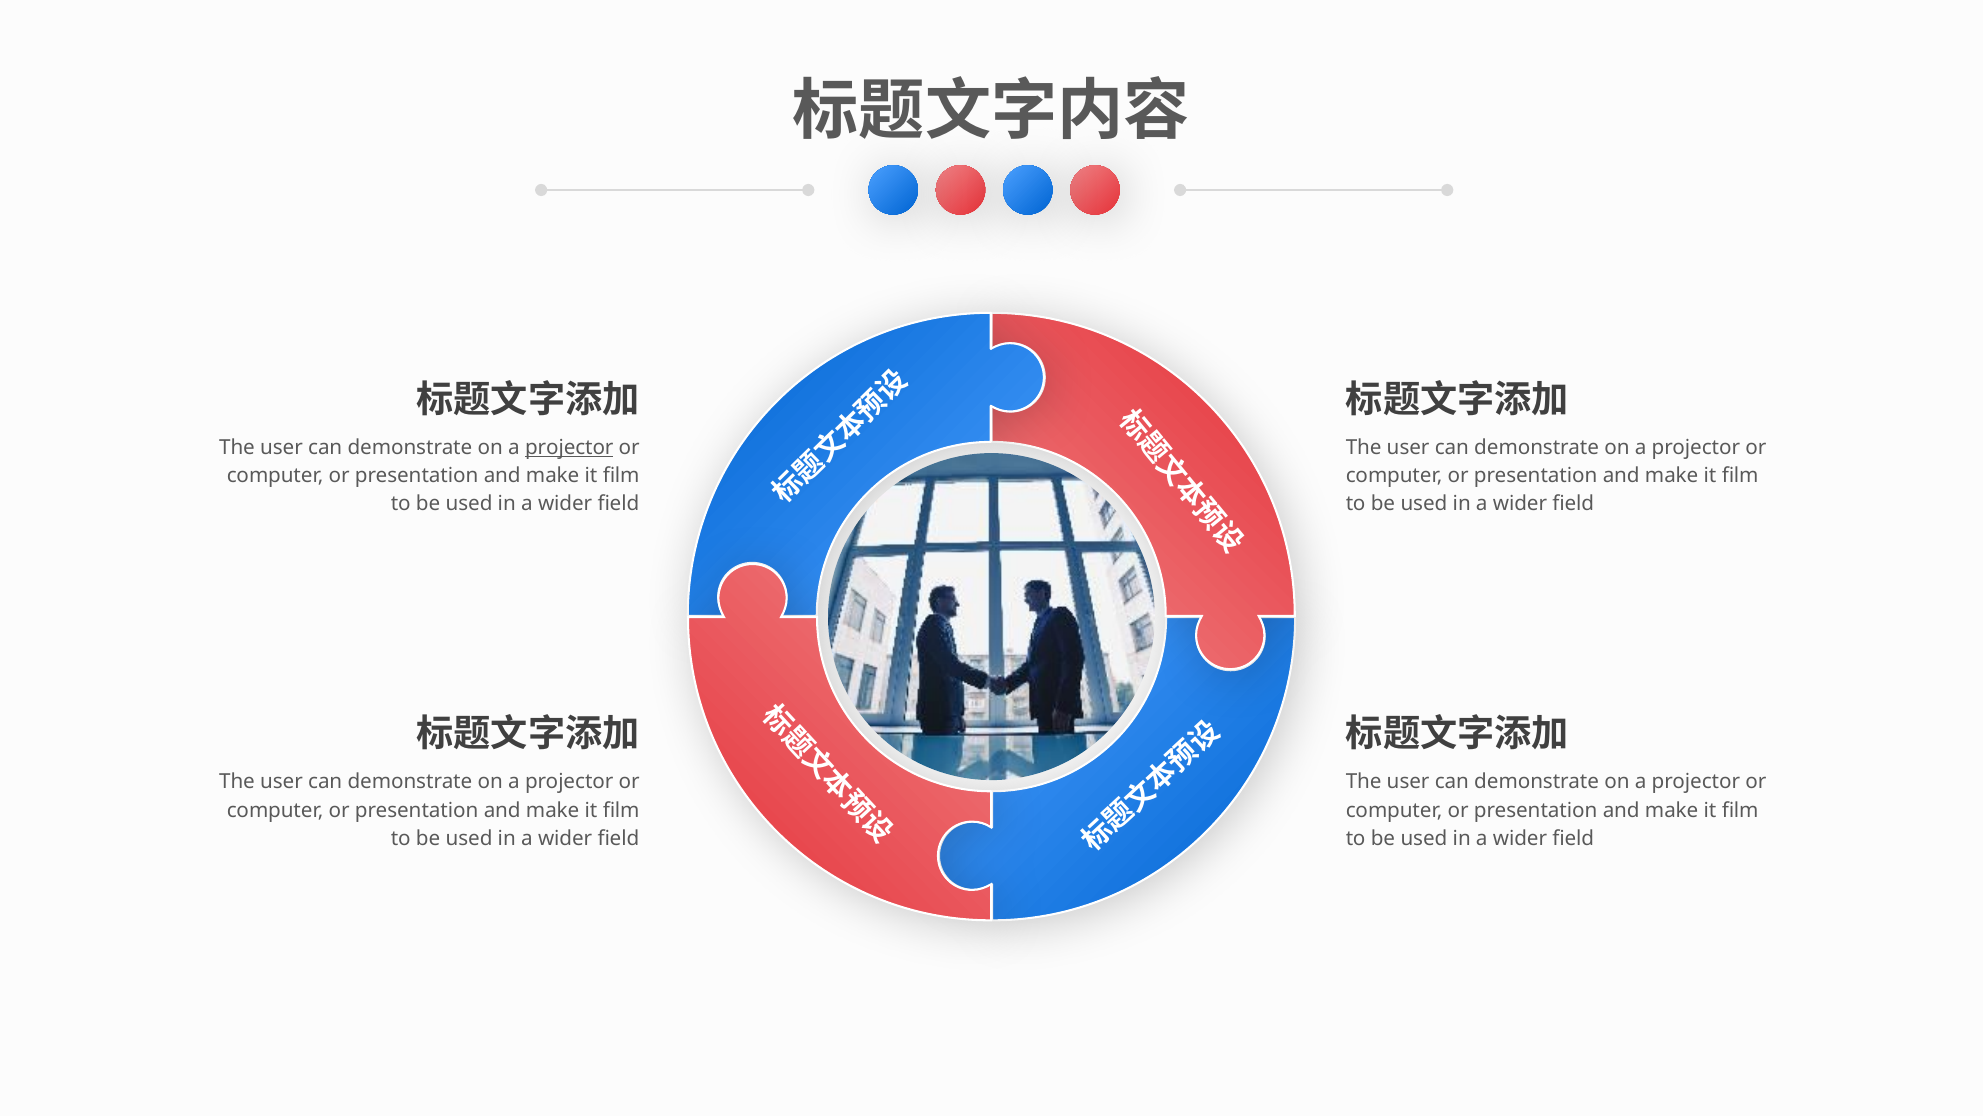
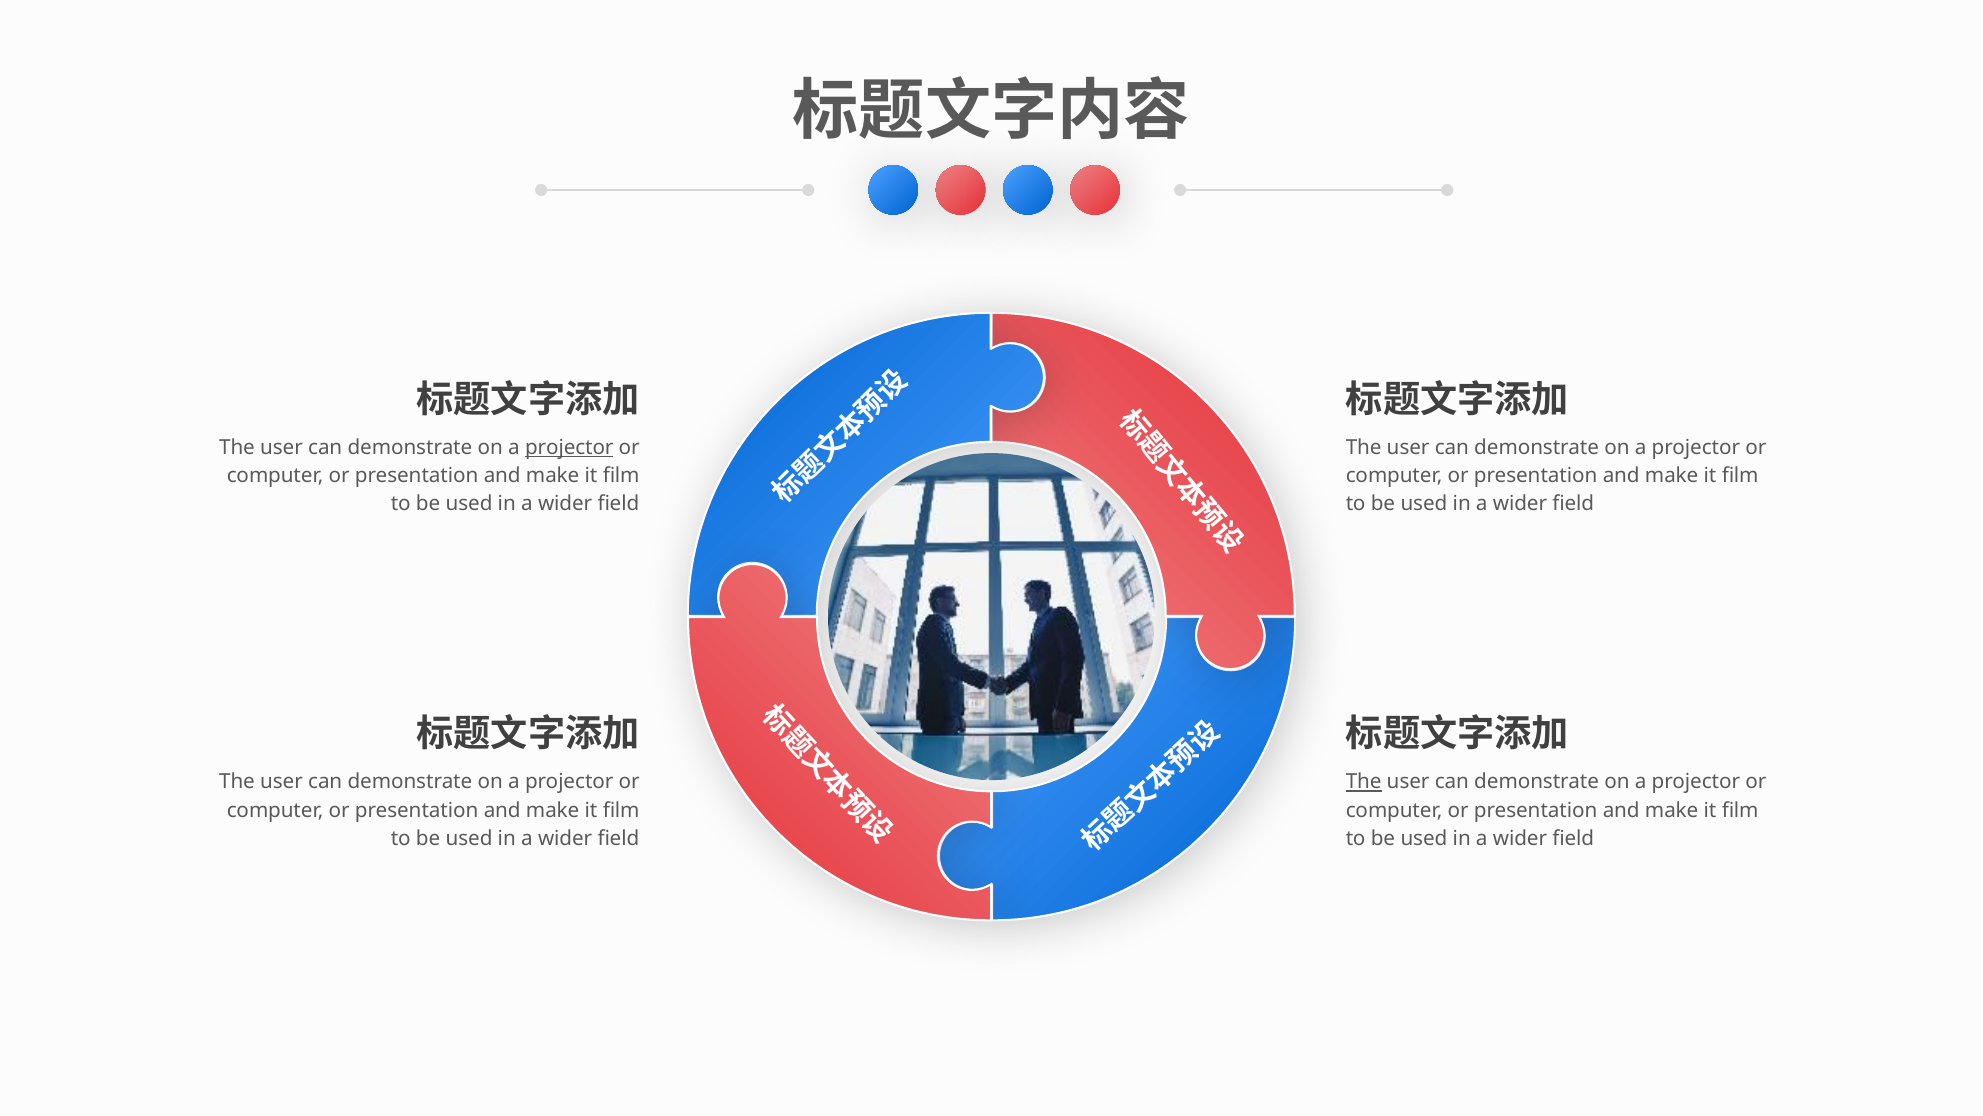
The underline: none -> present (1364, 782)
